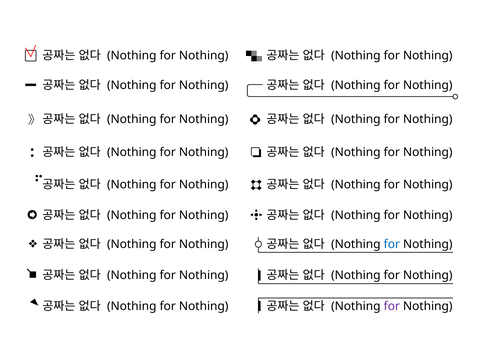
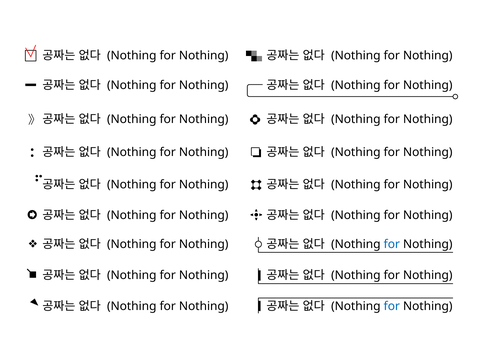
for colour: purple -> blue (392, 307)
